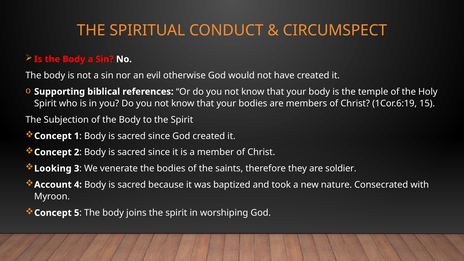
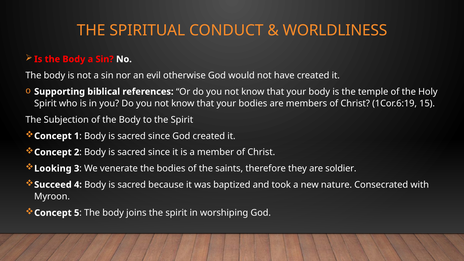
CIRCUMSPECT: CIRCUMSPECT -> WORLDLINESS (335, 30)
Account: Account -> Succeed (53, 185)
